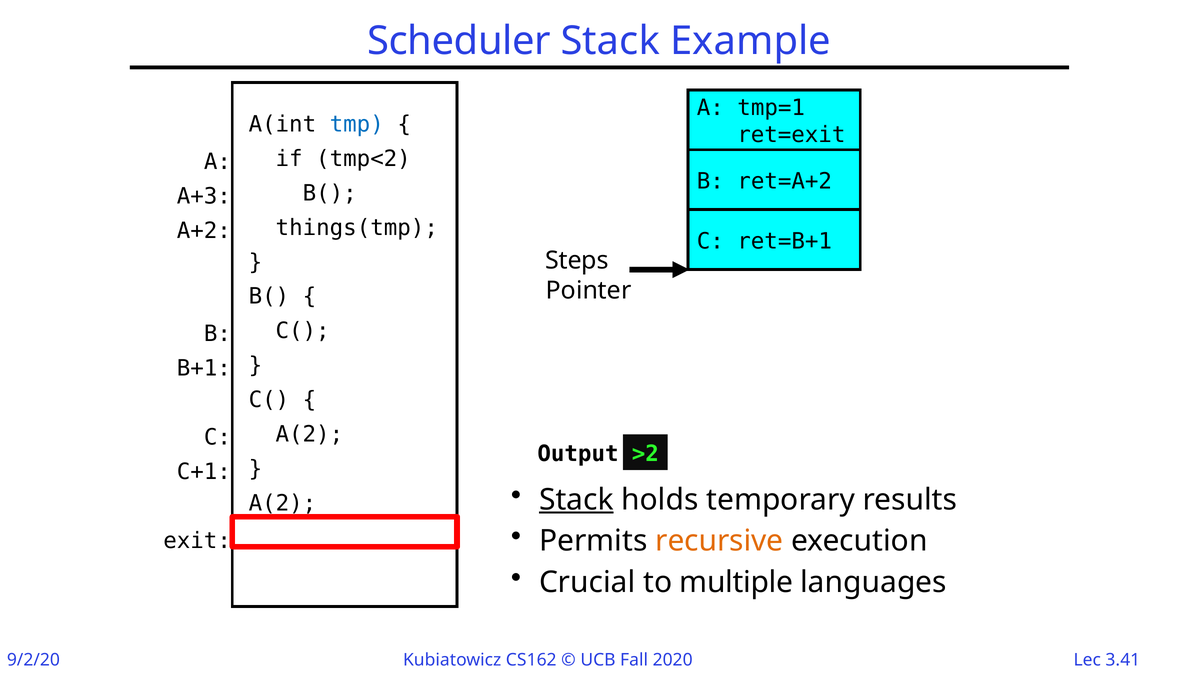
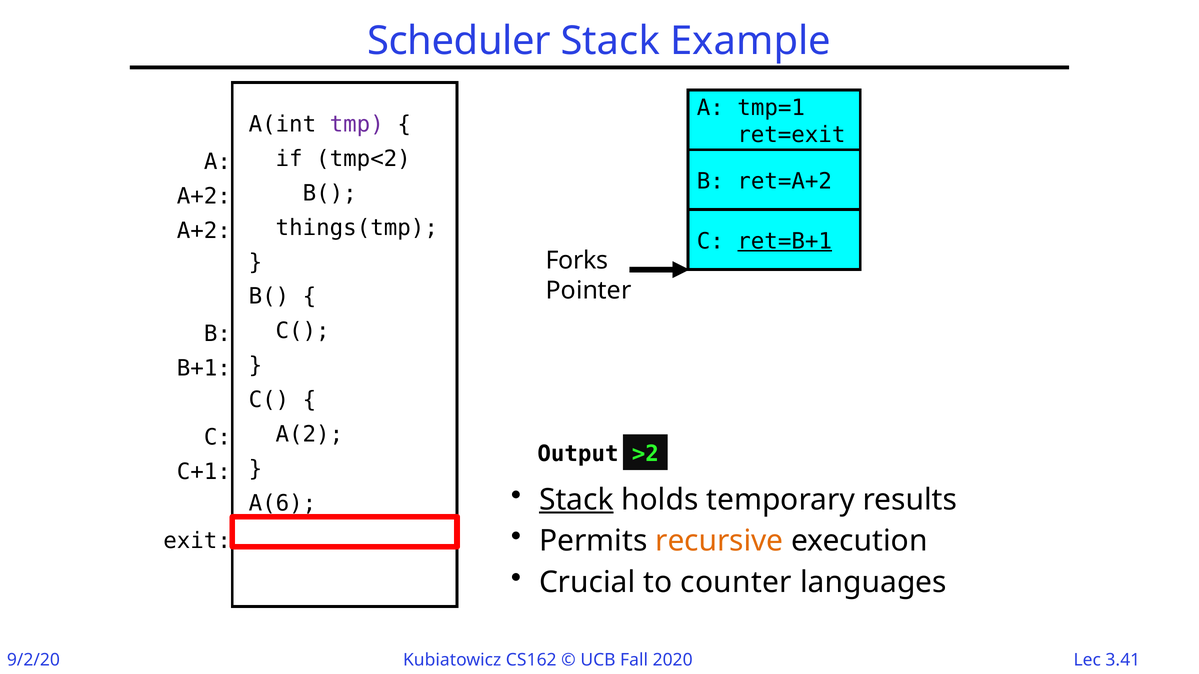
tmp colour: blue -> purple (357, 124)
A+3: A+3 -> A+2 (204, 196)
ret=B+1 underline: none -> present (785, 241)
Steps: Steps -> Forks (577, 261)
A(2: A(2 -> A(6 (282, 504)
multiple: multiple -> counter (736, 583)
